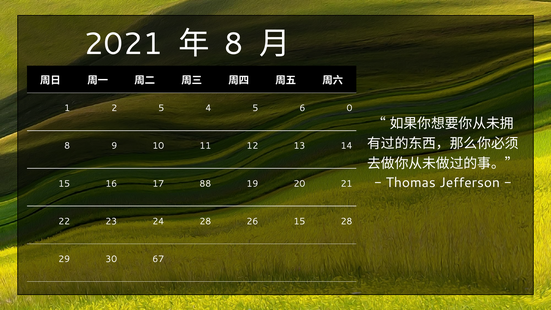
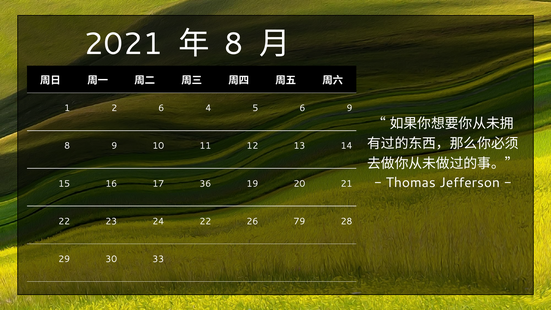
2 5: 5 -> 6 (161, 108)
6 0: 0 -> 9 (349, 108)
88: 88 -> 36 (205, 184)
24 28: 28 -> 22 (205, 221)
26 15: 15 -> 79 (299, 221)
67: 67 -> 33 (158, 259)
